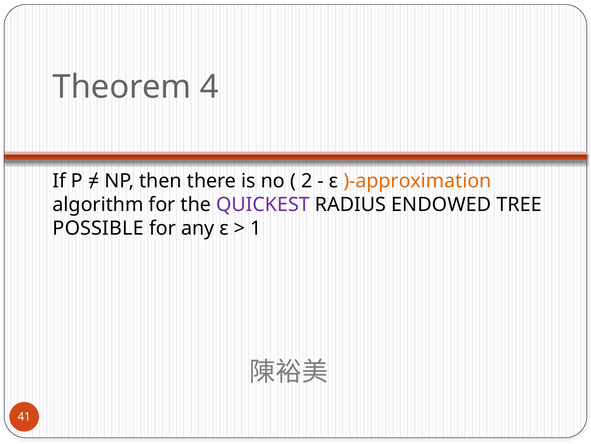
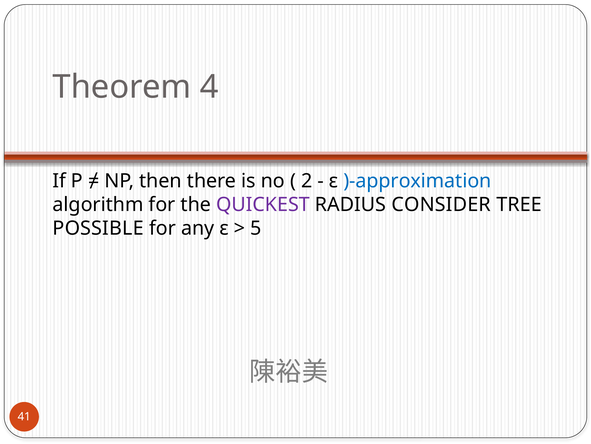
)-approximation colour: orange -> blue (417, 181)
ENDOWED: ENDOWED -> CONSIDER (441, 204)
1: 1 -> 5 (256, 228)
